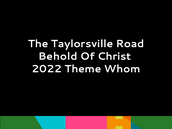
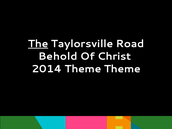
The underline: none -> present (38, 44)
2022: 2022 -> 2014 (47, 69)
Theme Whom: Whom -> Theme (122, 69)
